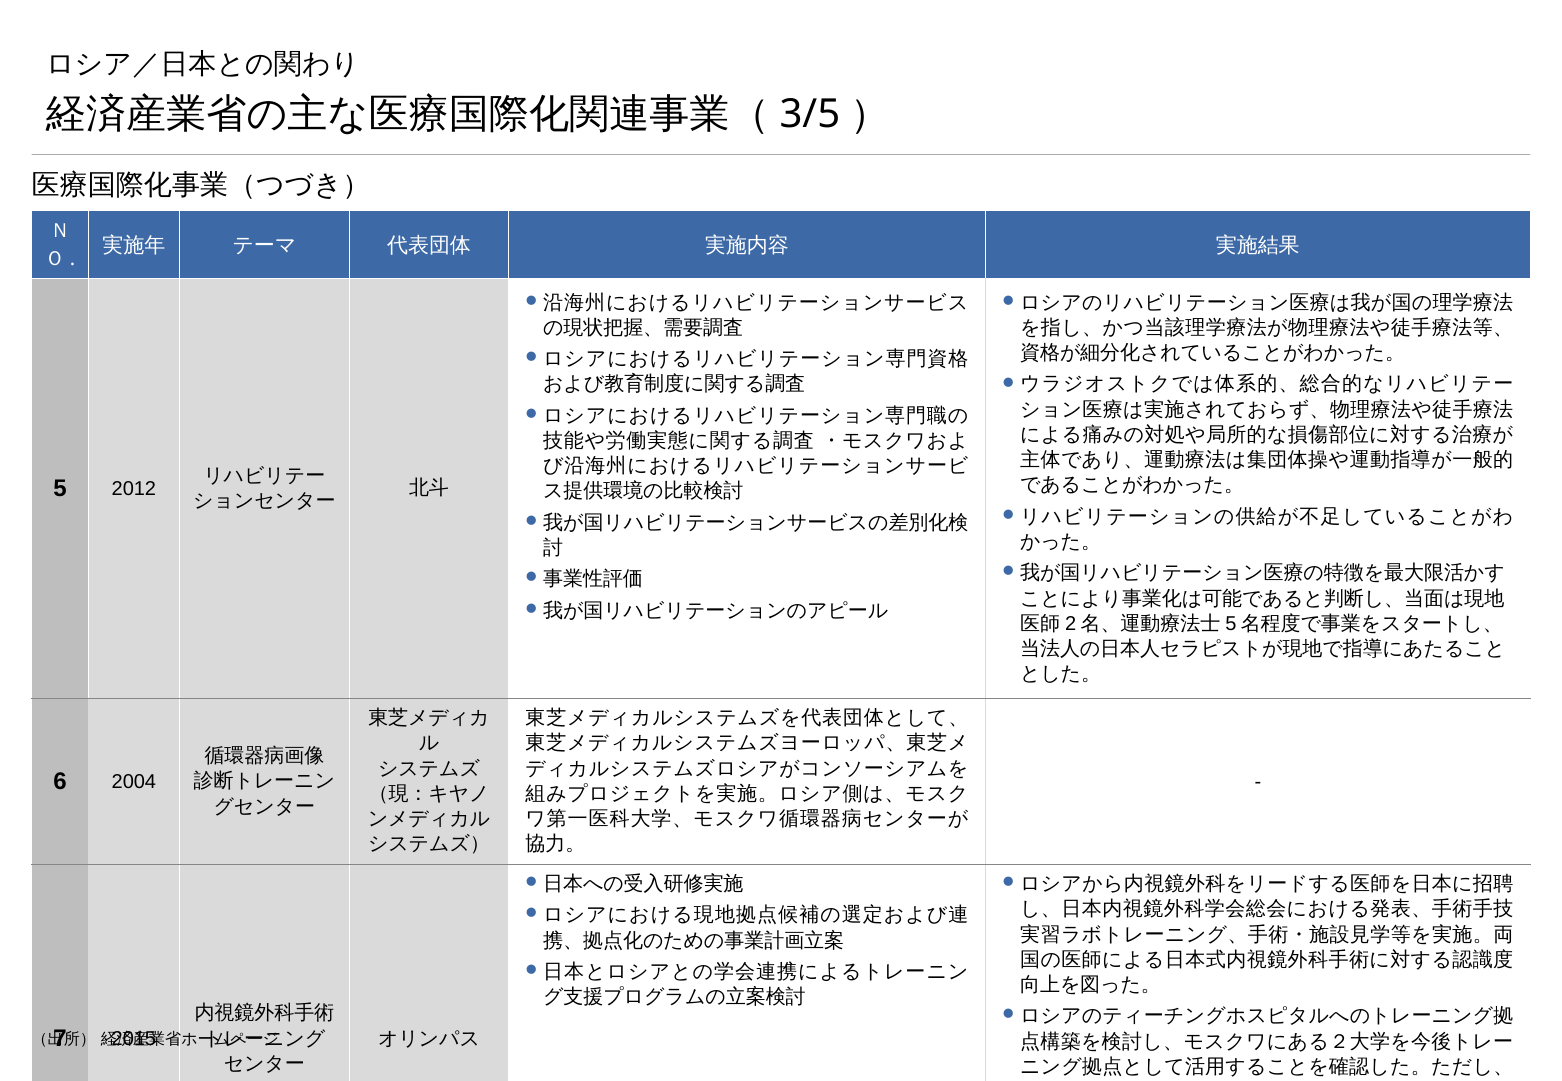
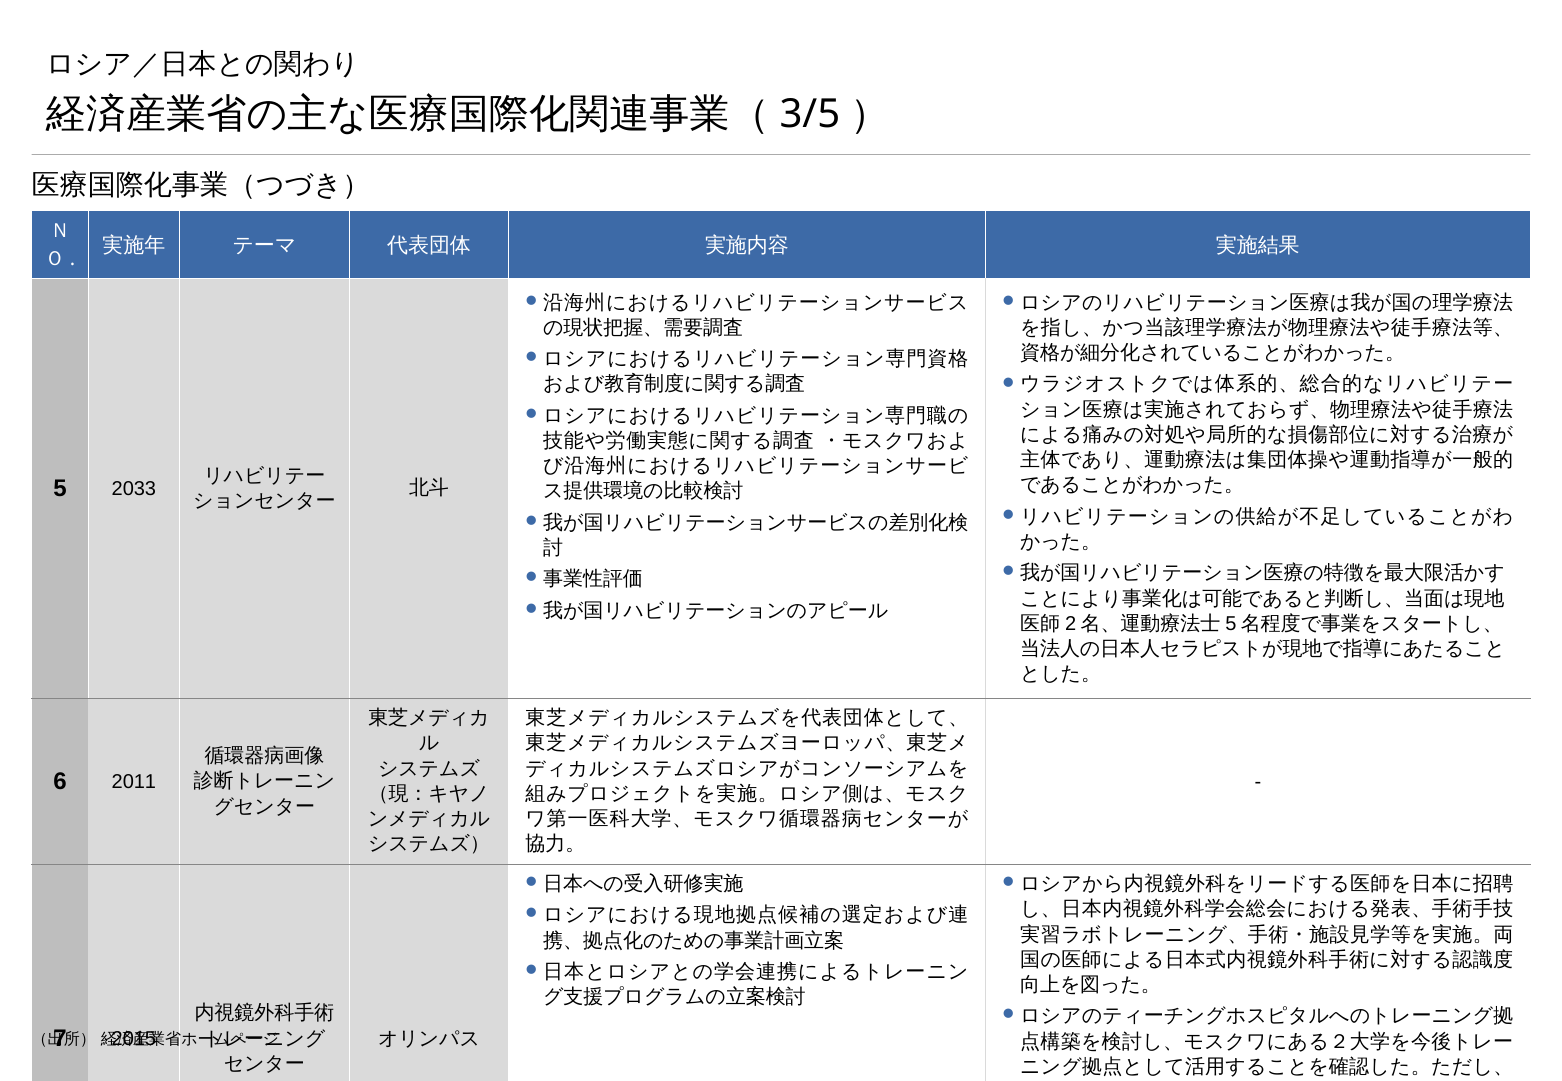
2012: 2012 -> 2033 (134, 489)
2004: 2004 -> 2011 (134, 782)
